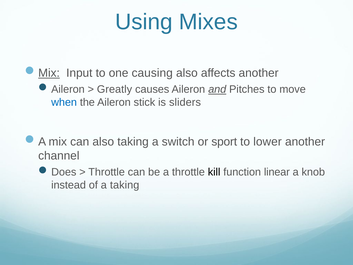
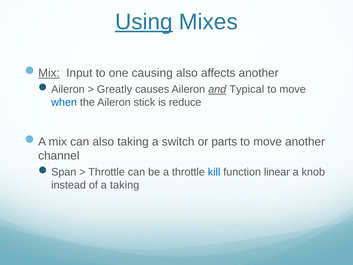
Using underline: none -> present (144, 22)
Pitches: Pitches -> Typical (247, 89)
sliders: sliders -> reduce (185, 102)
sport: sport -> parts (224, 141)
lower: lower -> move (268, 141)
Does: Does -> Span (64, 172)
kill colour: black -> blue (214, 172)
